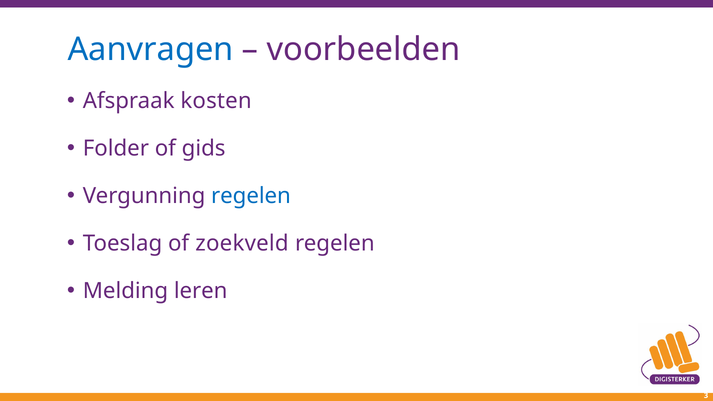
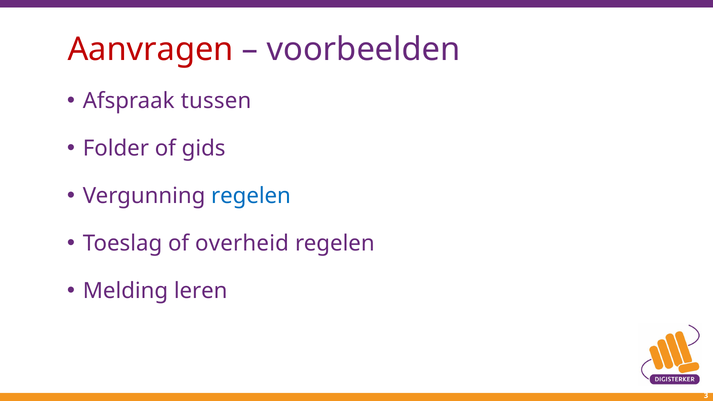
Aanvragen colour: blue -> red (151, 49)
kosten: kosten -> tussen (216, 101)
zoekveld: zoekveld -> overheid (242, 244)
